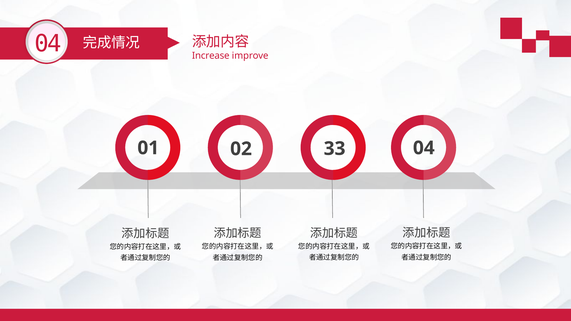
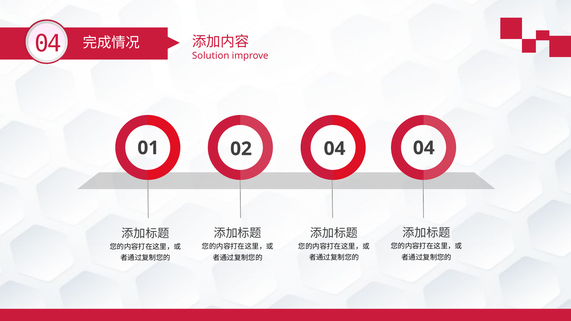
Increase: Increase -> Solution (211, 56)
01 33: 33 -> 04 (335, 149)
